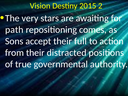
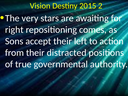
path: path -> right (14, 30)
full: full -> left (81, 41)
